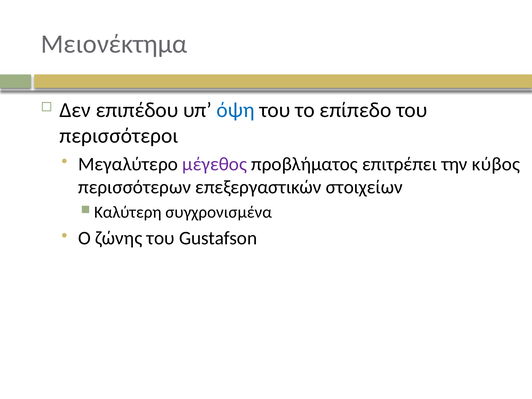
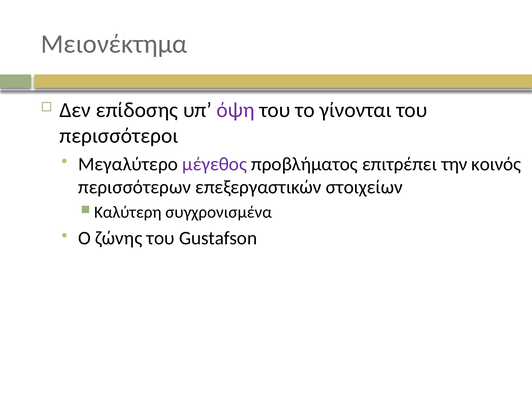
επιπέδου: επιπέδου -> επίδοσης (137, 110)
όψη colour: blue -> purple (236, 110)
επίπεδο: επίπεδο -> γίνονται (356, 110)
κύβος: κύβος -> κοινός (496, 164)
